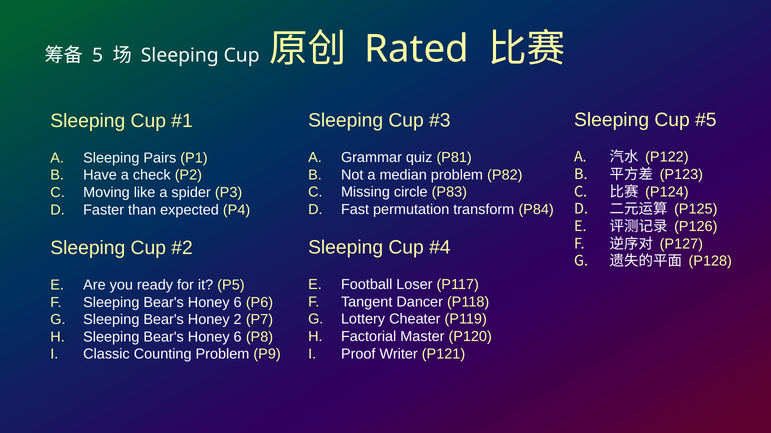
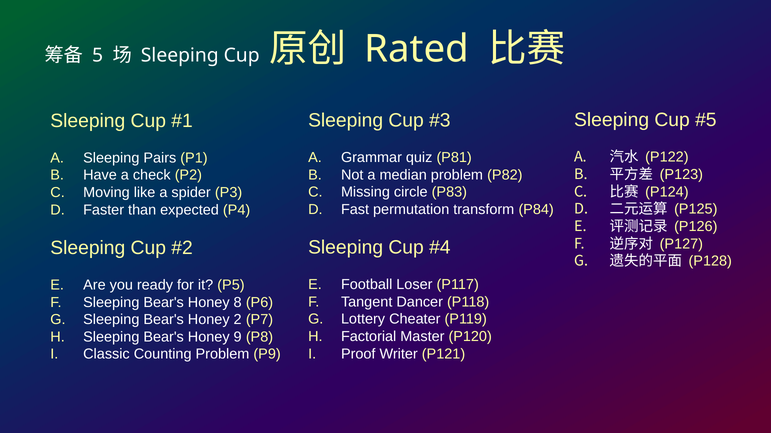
6: 6 -> 8 (238, 303)
6: 6 -> 9 (238, 337)
